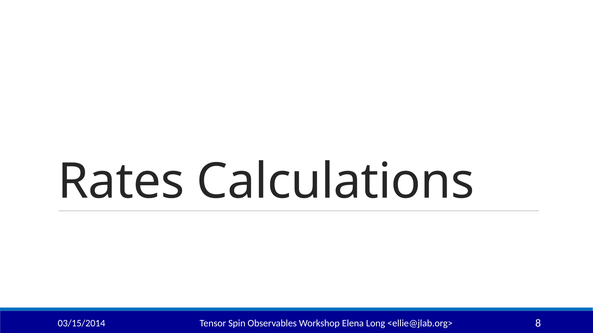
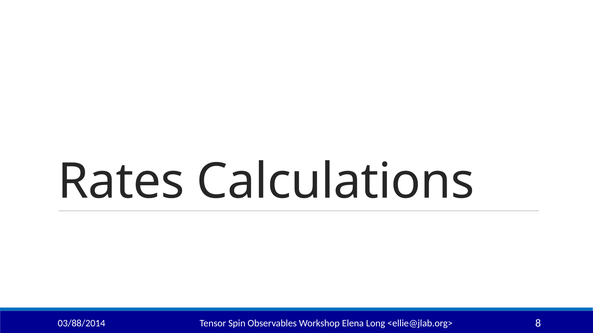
03/15/2014: 03/15/2014 -> 03/88/2014 (82, 324)
